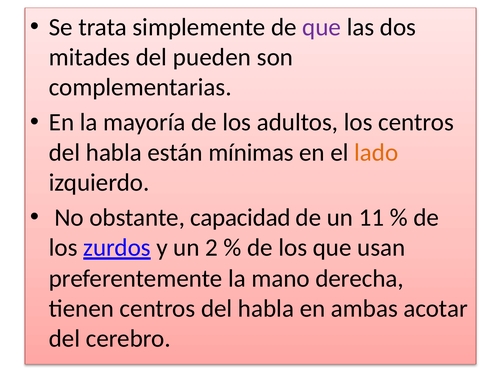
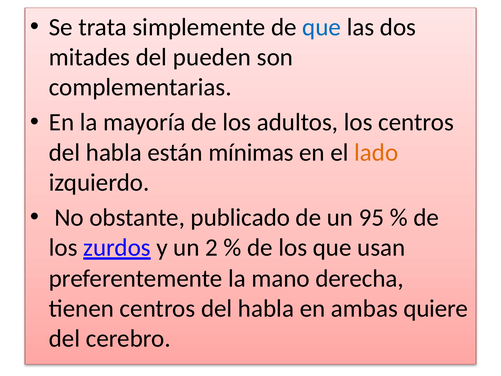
que colour: purple -> blue (322, 27)
capacidad: capacidad -> publicado (240, 217)
11: 11 -> 95 (371, 217)
acotar: acotar -> quiere (436, 308)
